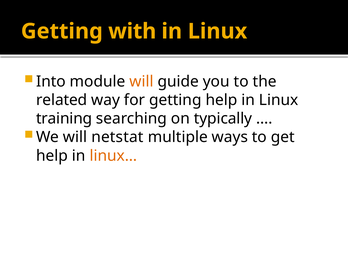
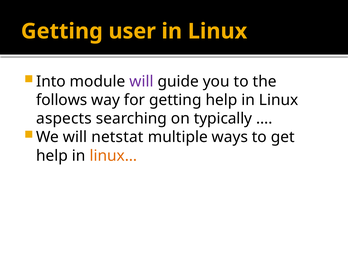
with: with -> user (132, 31)
will colour: orange -> purple (141, 81)
related: related -> follows (62, 100)
training: training -> aspects (64, 119)
